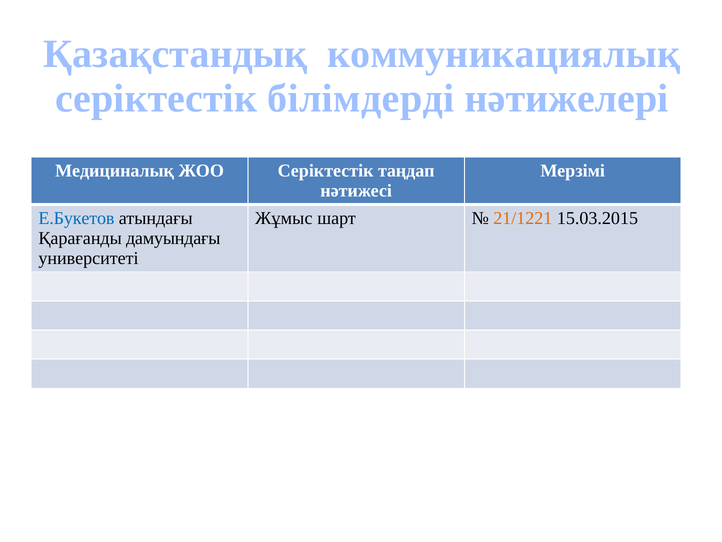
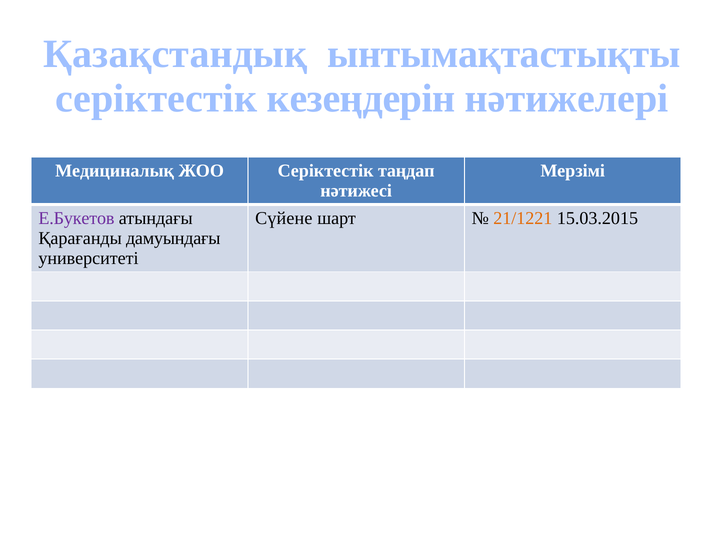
коммуникациялық: коммуникациялық -> ынтымақтастықты (504, 54)
білімдерді: білімдерді -> кезеңдерін (361, 98)
Е.Букетов colour: blue -> purple (76, 218)
Жұмыс: Жұмыс -> Сүйене (284, 218)
